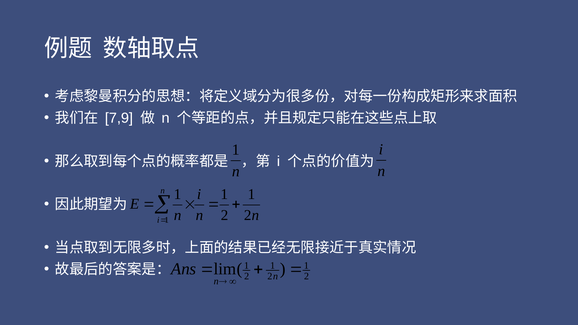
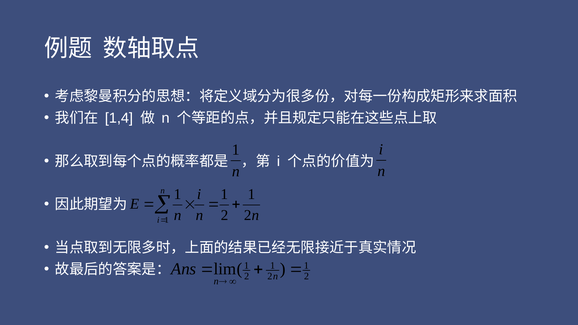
7,9: 7,9 -> 1,4 (119, 118)
